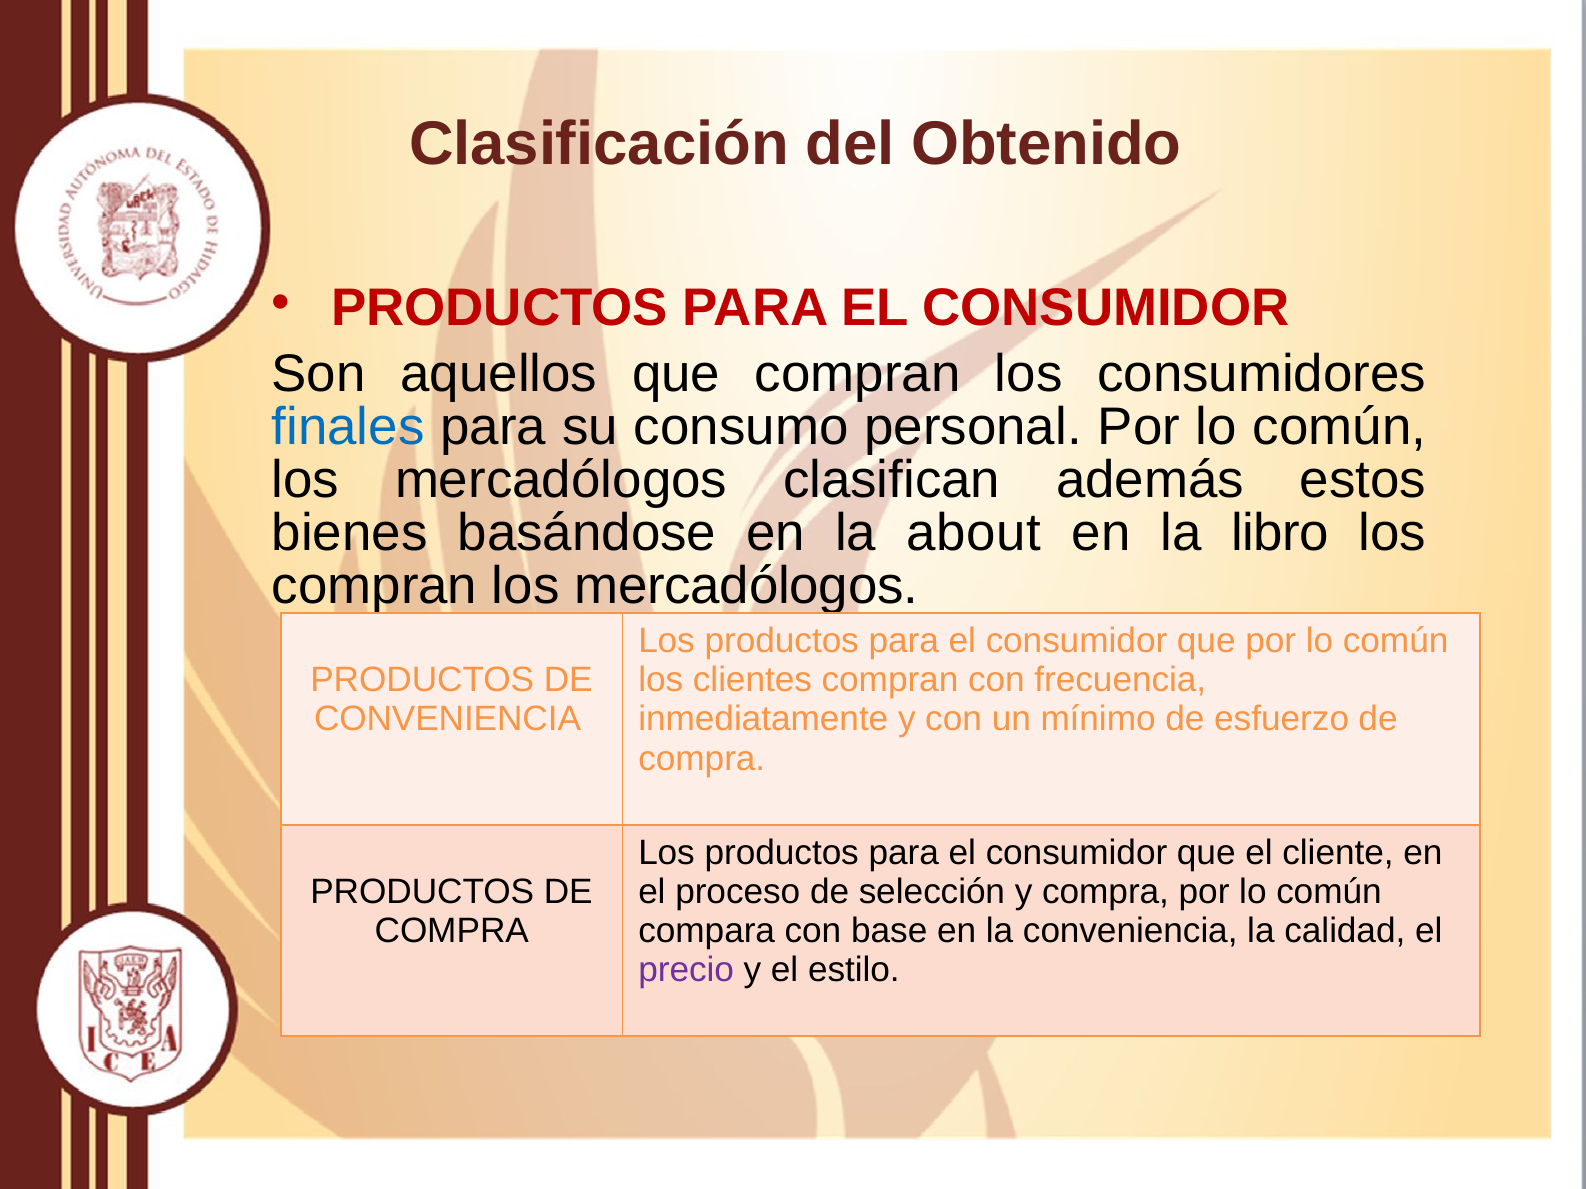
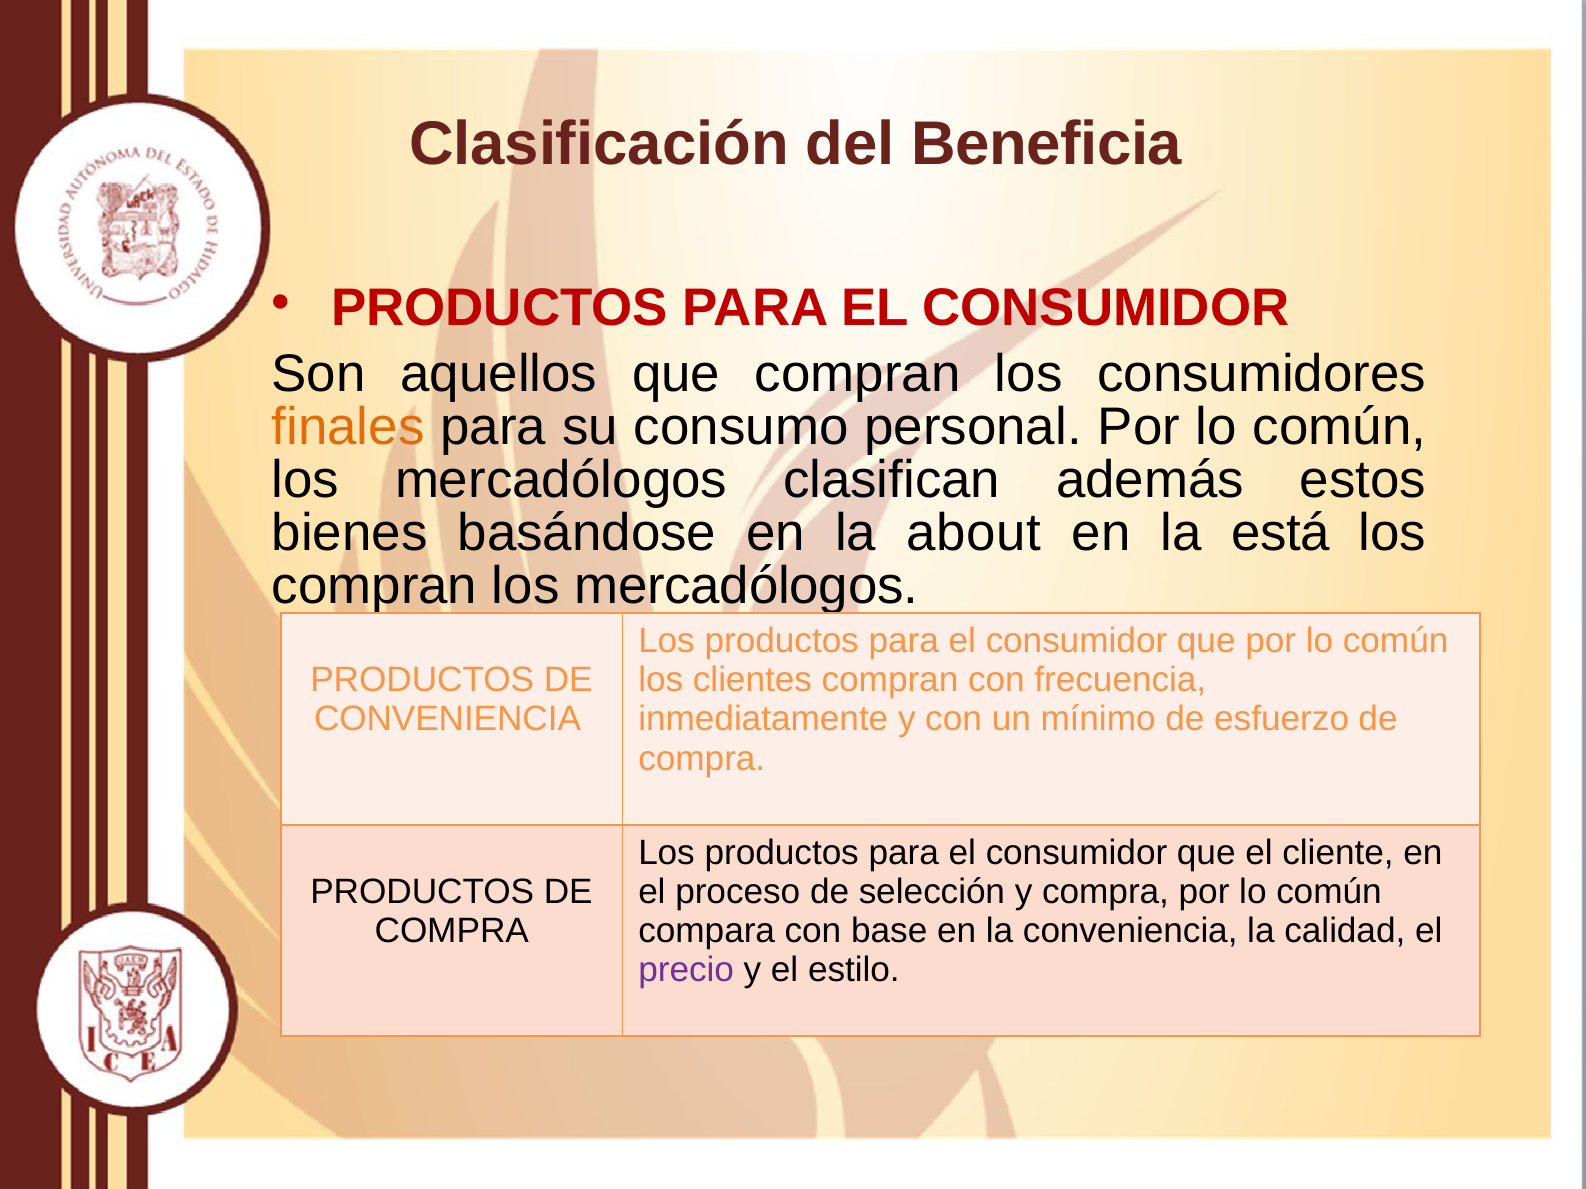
Obtenido: Obtenido -> Beneficia (1047, 144)
finales colour: blue -> orange (348, 427)
libro: libro -> está (1280, 533)
